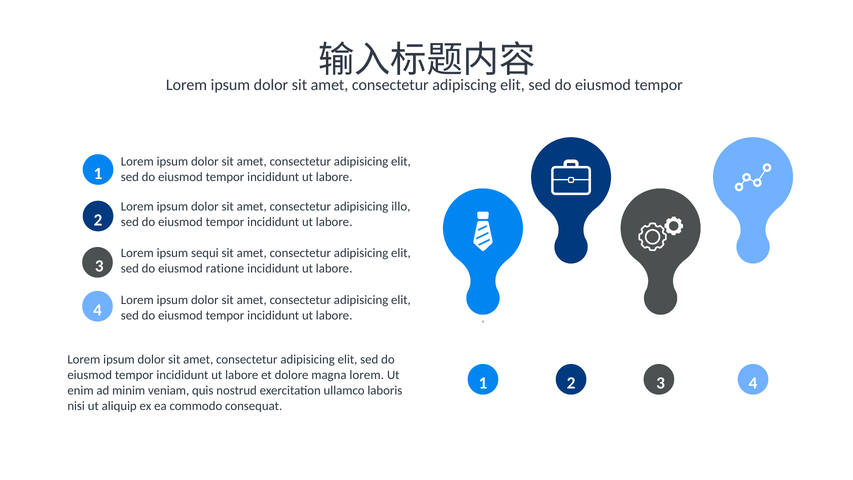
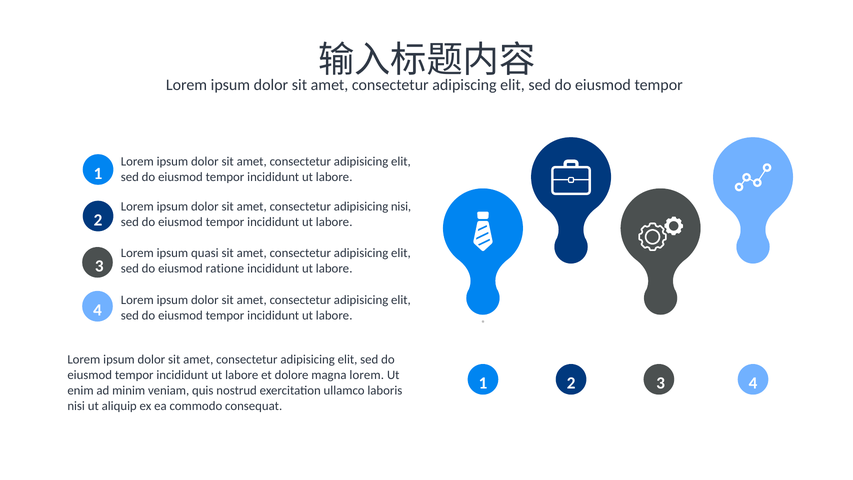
adipisicing illo: illo -> nisi (401, 207)
sequi: sequi -> quasi (205, 253)
